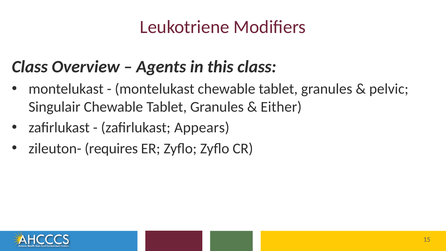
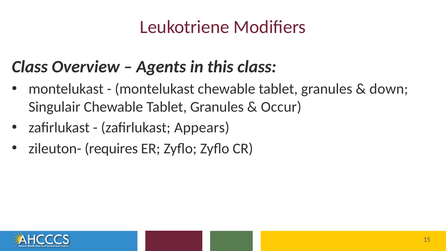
pelvic: pelvic -> down (389, 89)
Either: Either -> Occur (281, 107)
